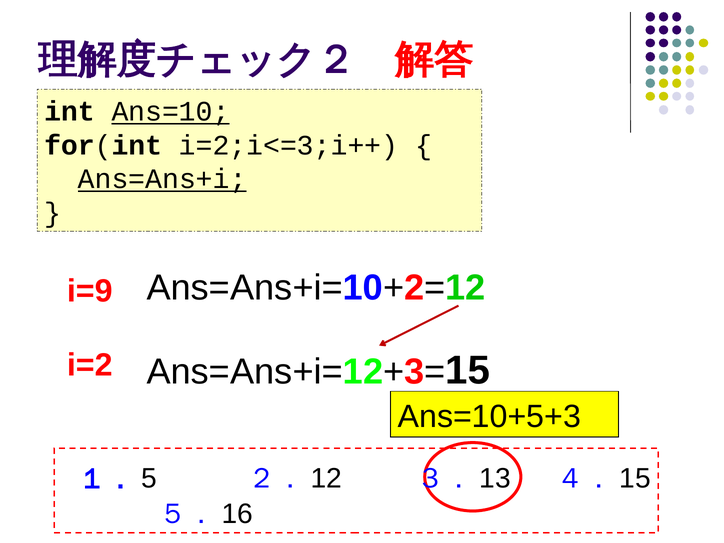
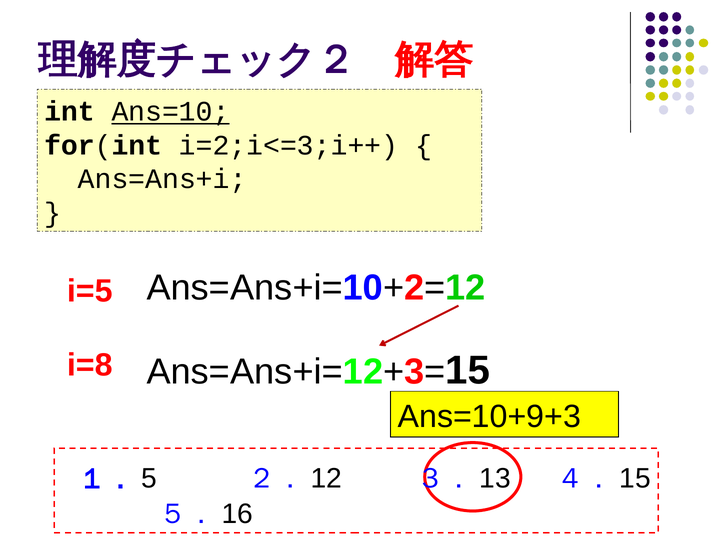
Ans=Ans+i underline: present -> none (162, 179)
i=9: i=9 -> i=5 (90, 291)
i=2: i=2 -> i=8 (90, 365)
Ans=10+5+3: Ans=10+5+3 -> Ans=10+9+3 (489, 416)
